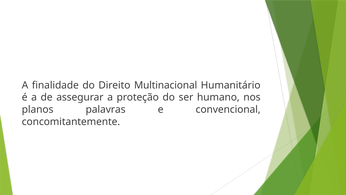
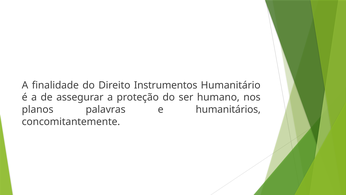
Multinacional: Multinacional -> Instrumentos (166, 85)
convencional: convencional -> humanitários (228, 109)
